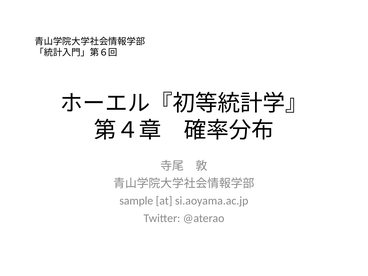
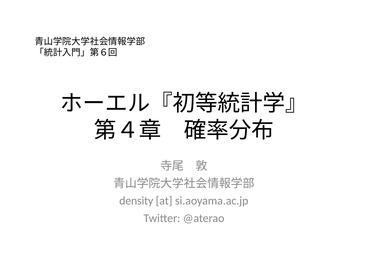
sample: sample -> density (136, 201)
